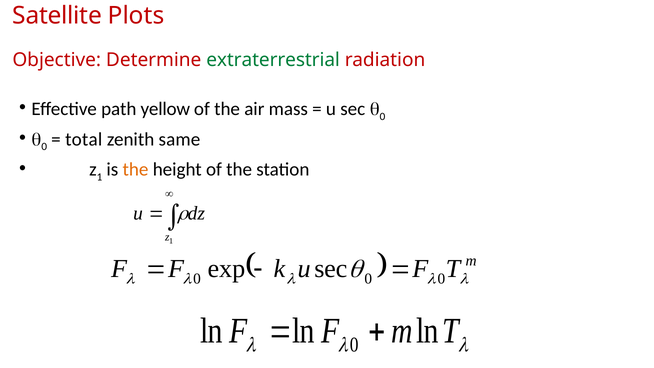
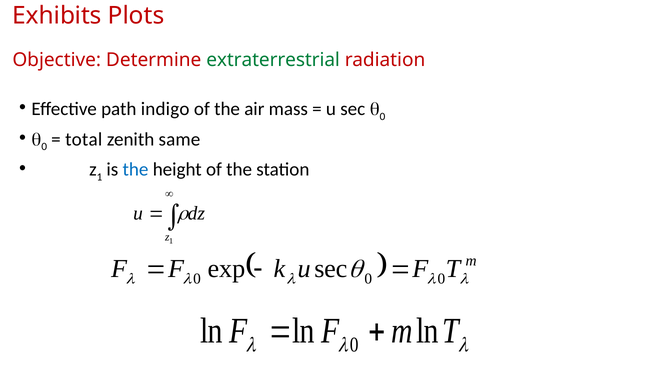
Satellite: Satellite -> Exhibits (57, 16)
yellow: yellow -> indigo (165, 109)
the colour: orange -> blue (136, 169)
